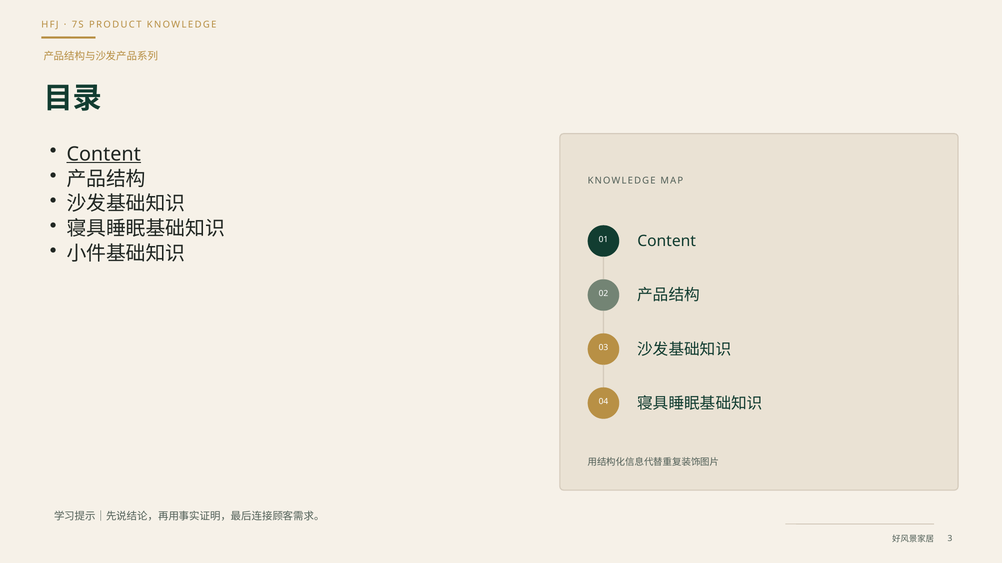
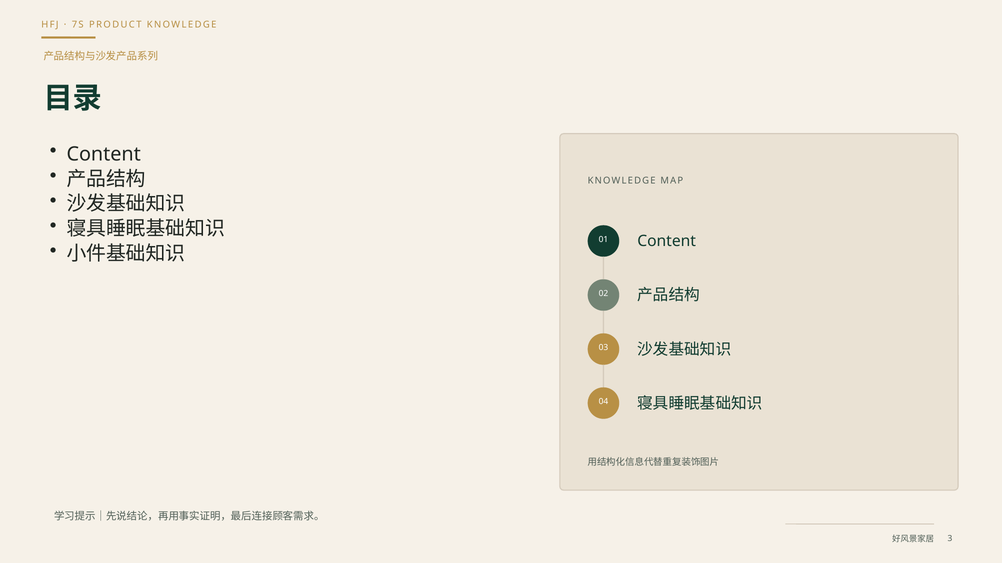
Content underline: present -> none (104, 154)
